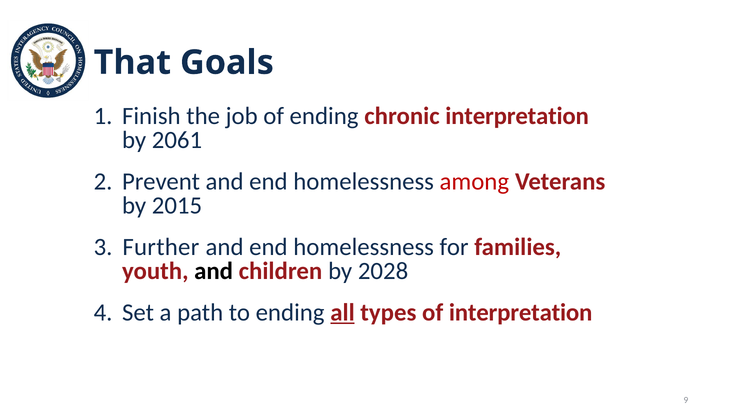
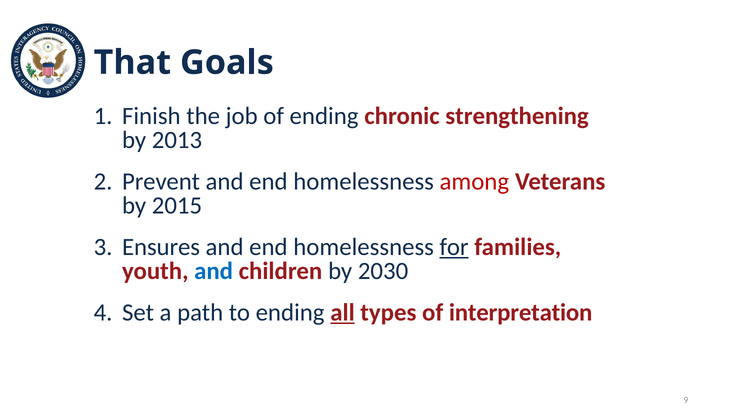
chronic interpretation: interpretation -> strengthening (517, 116)
2061: 2061 -> 2013 (177, 140)
Further: Further -> Ensures (161, 247)
for underline: none -> present (454, 247)
and colour: black -> blue (214, 271)
2028: 2028 -> 2030 (383, 271)
